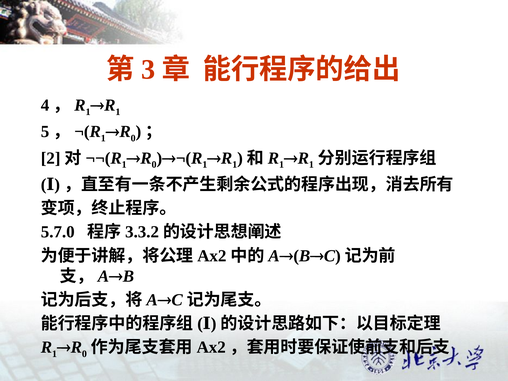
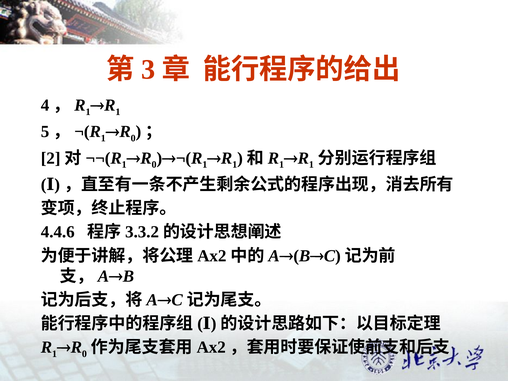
5.7.0: 5.7.0 -> 4.4.6 (58, 232)
